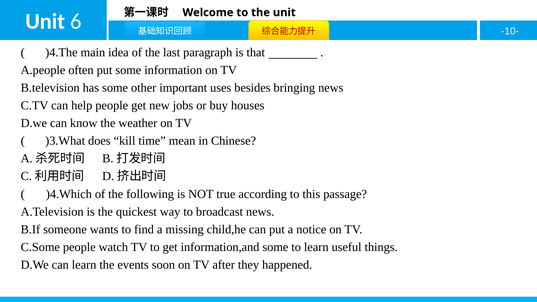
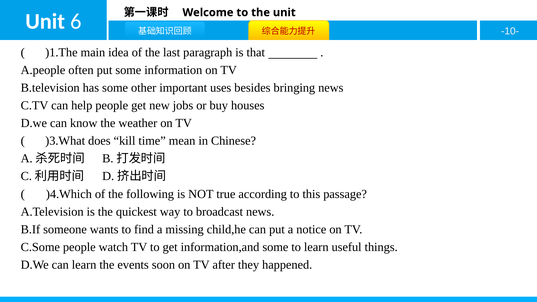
)4.The: )4.The -> )1.The (61, 52)
